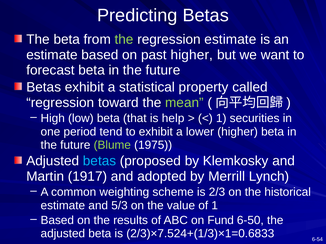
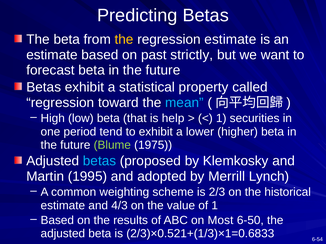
the colour: light green -> yellow (124, 39)
past higher: higher -> strictly (192, 55)
mean colour: light green -> light blue (184, 103)
1917: 1917 -> 1995 (87, 177)
5/3: 5/3 -> 4/3 (119, 206)
Fund: Fund -> Most (221, 221)
2/3)×7.524+(1/3)×1=0.6833: 2/3)×7.524+(1/3)×1=0.6833 -> 2/3)×0.521+(1/3)×1=0.6833 (200, 234)
